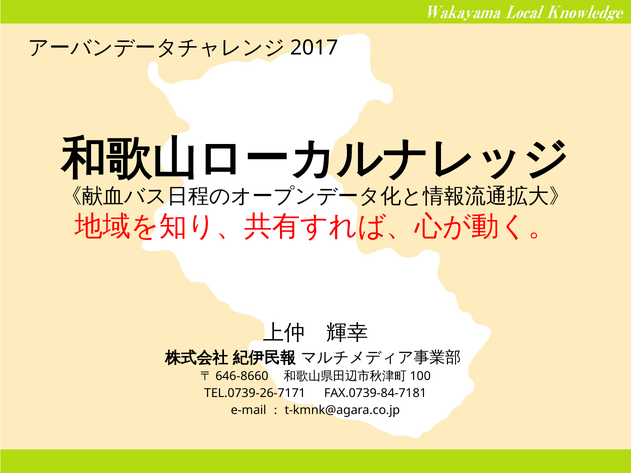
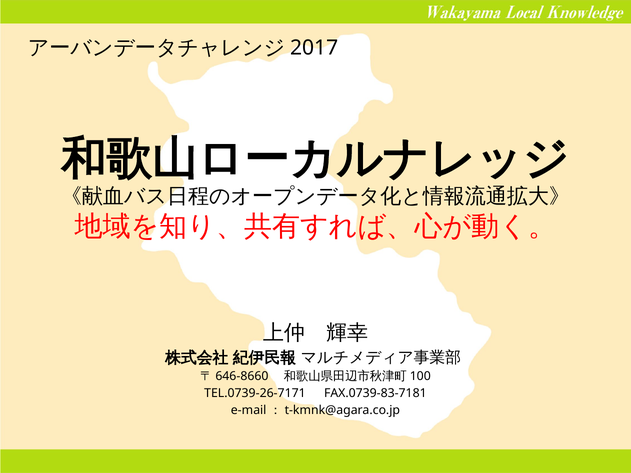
FAX.0739-84-7181: FAX.0739-84-7181 -> FAX.0739-83-7181 (375, 393)
